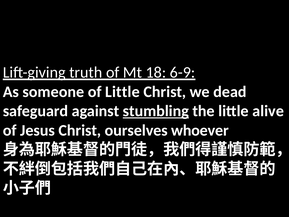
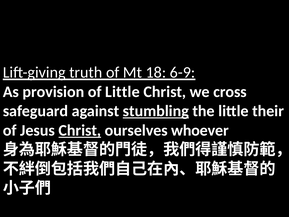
someone: someone -> provision (53, 92)
dead: dead -> cross (230, 92)
alive: alive -> their (268, 111)
Christ underline: none -> present (80, 130)
